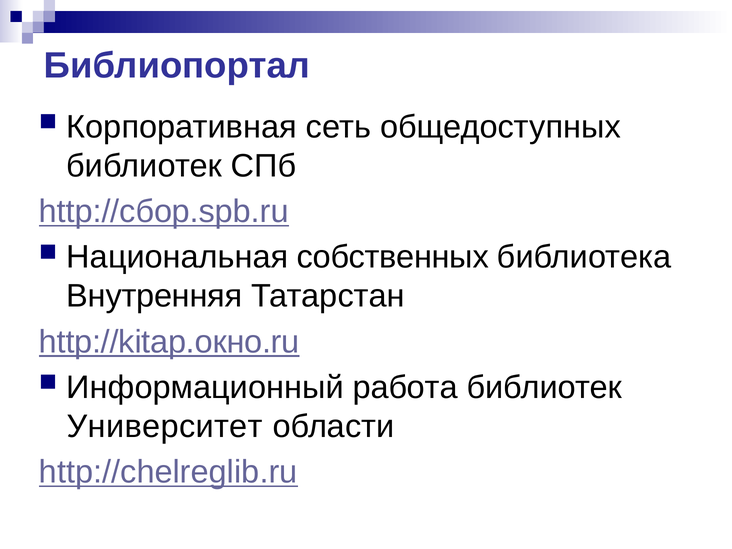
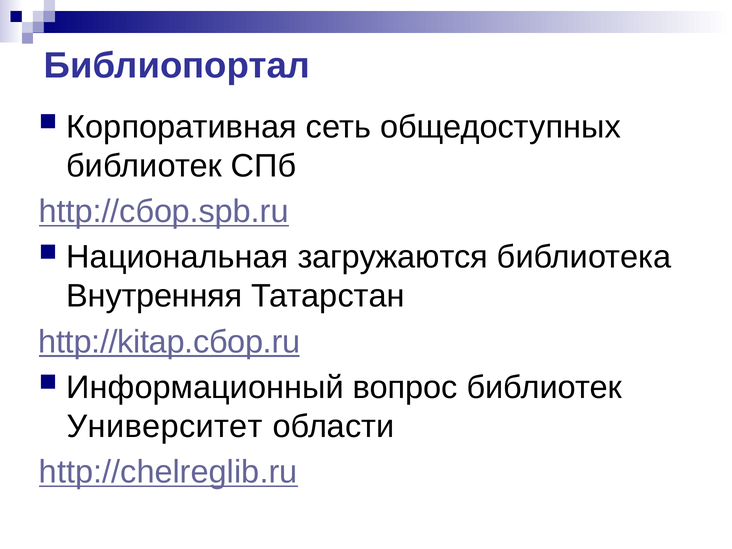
собственных: собственных -> загружаются (393, 257)
http://kitap.окно.ru: http://kitap.окно.ru -> http://kitap.сбор.ru (169, 342)
работа: работа -> вопрос (405, 387)
